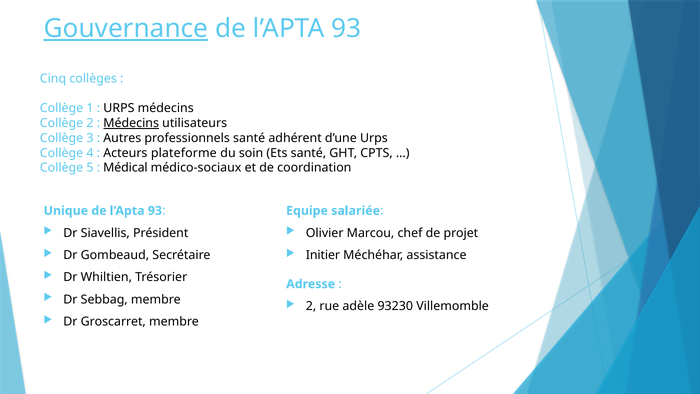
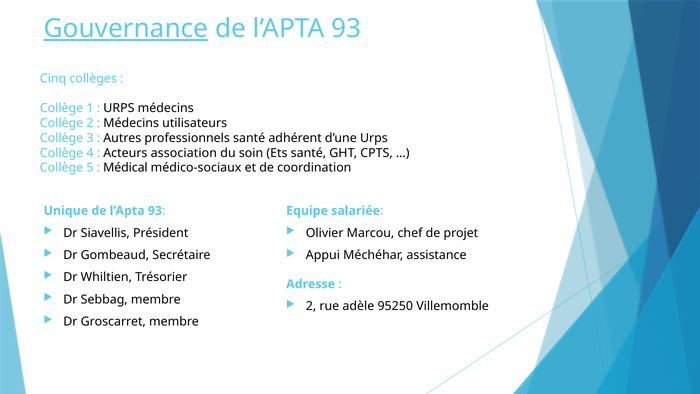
Médecins underline: present -> none (131, 123)
plateforme: plateforme -> association (184, 153)
Initier: Initier -> Appui (323, 255)
93230: 93230 -> 95250 (395, 306)
